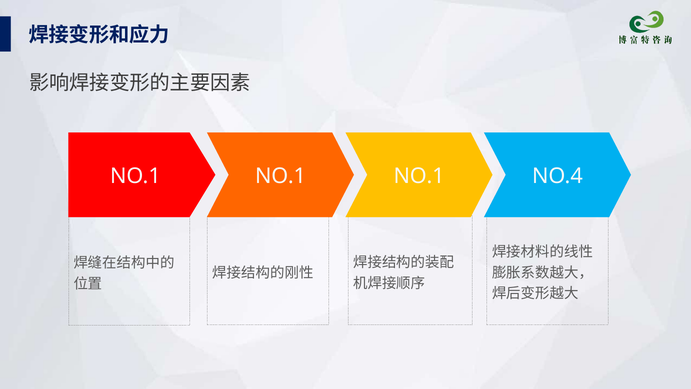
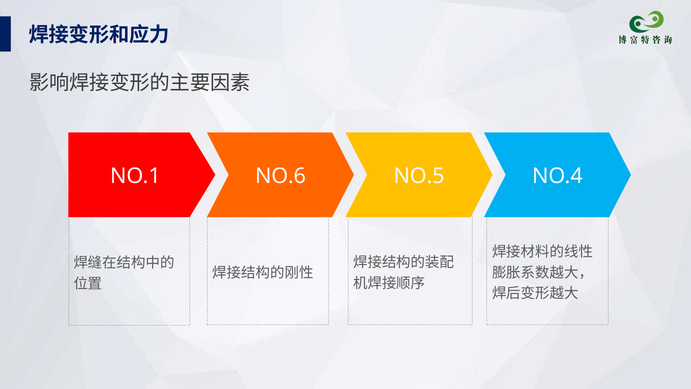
NO.1: NO.1 -> NO.6 (281, 176)
NO.1: NO.1 -> NO.5 (419, 176)
